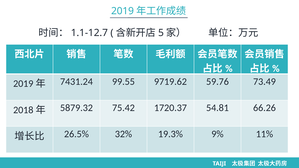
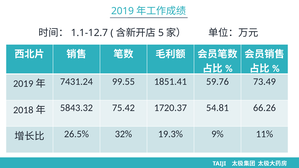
9719.62: 9719.62 -> 1851.41 (170, 82)
5879.32: 5879.32 -> 5843.32 (76, 108)
